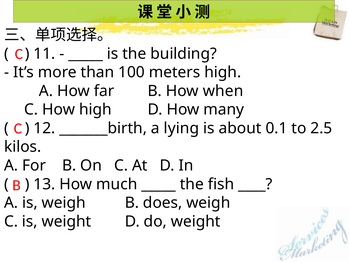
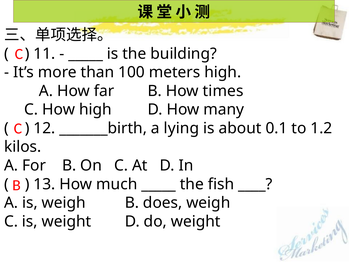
when: when -> times (223, 91)
2.5: 2.5 -> 1.2 (321, 128)
